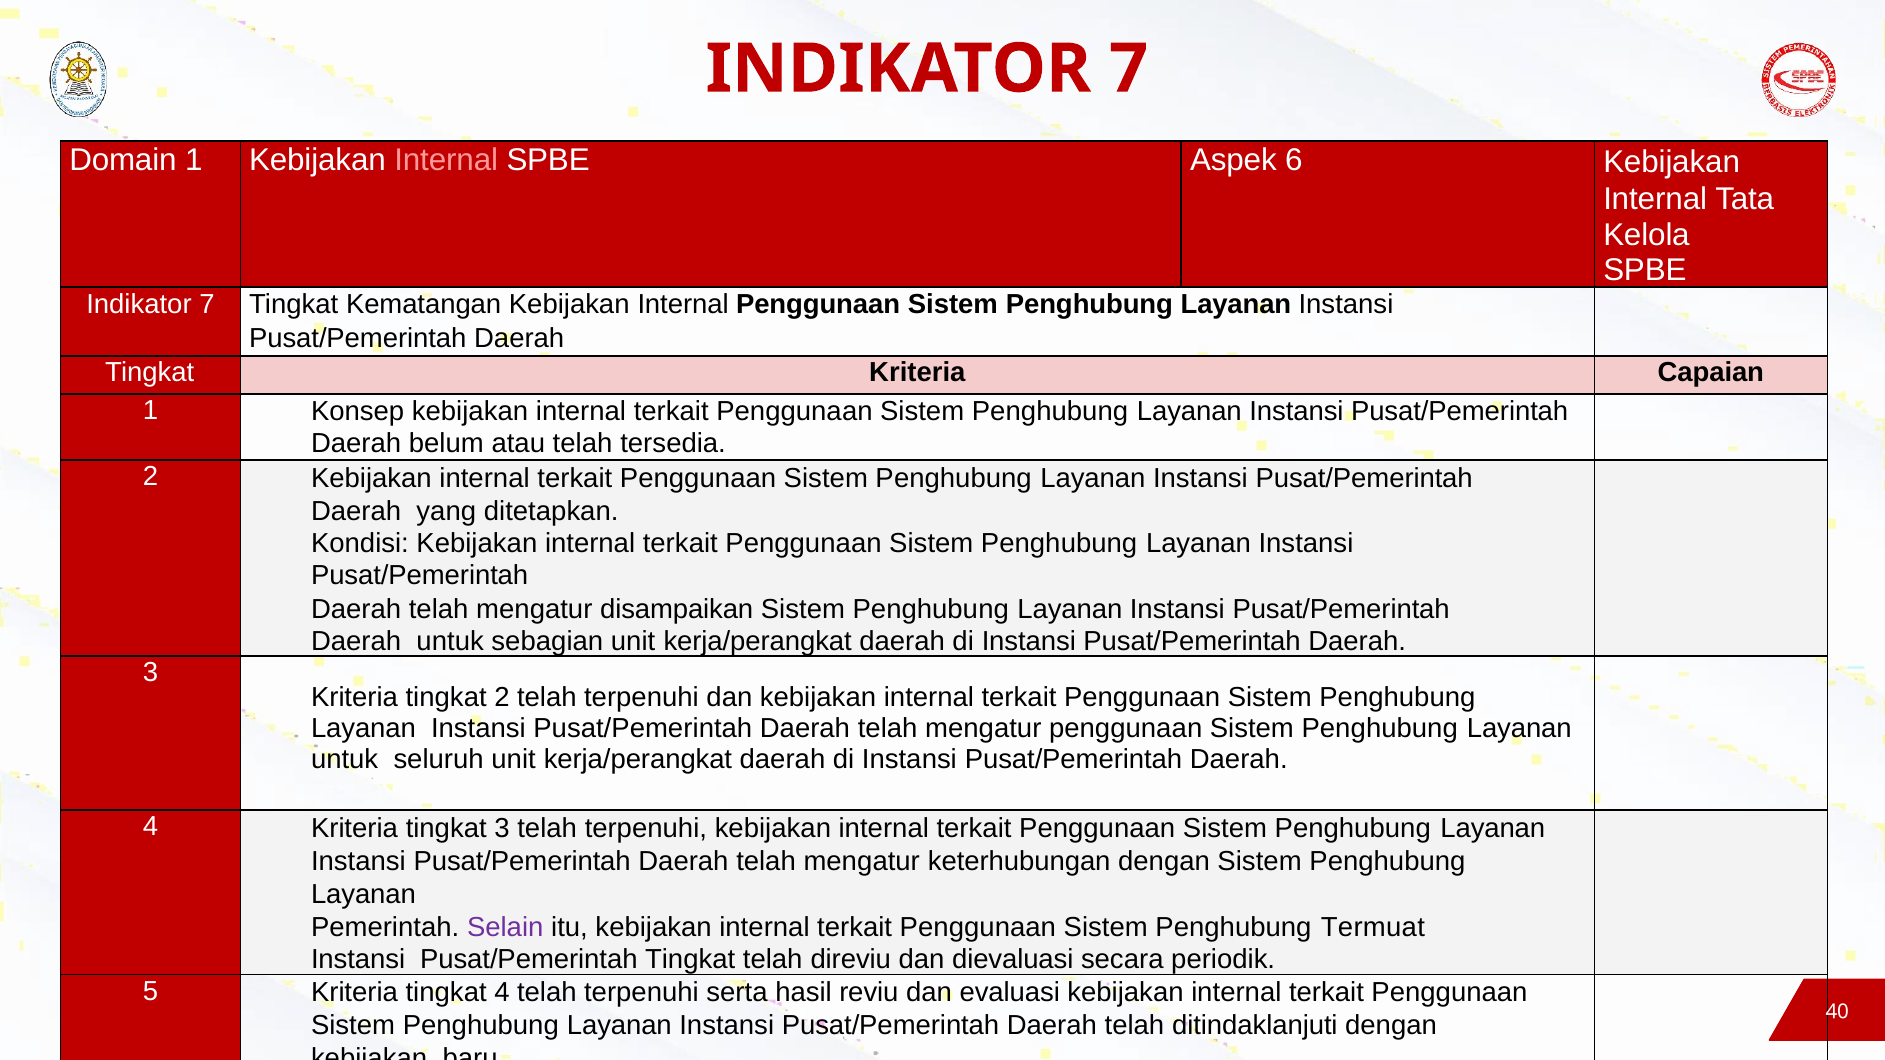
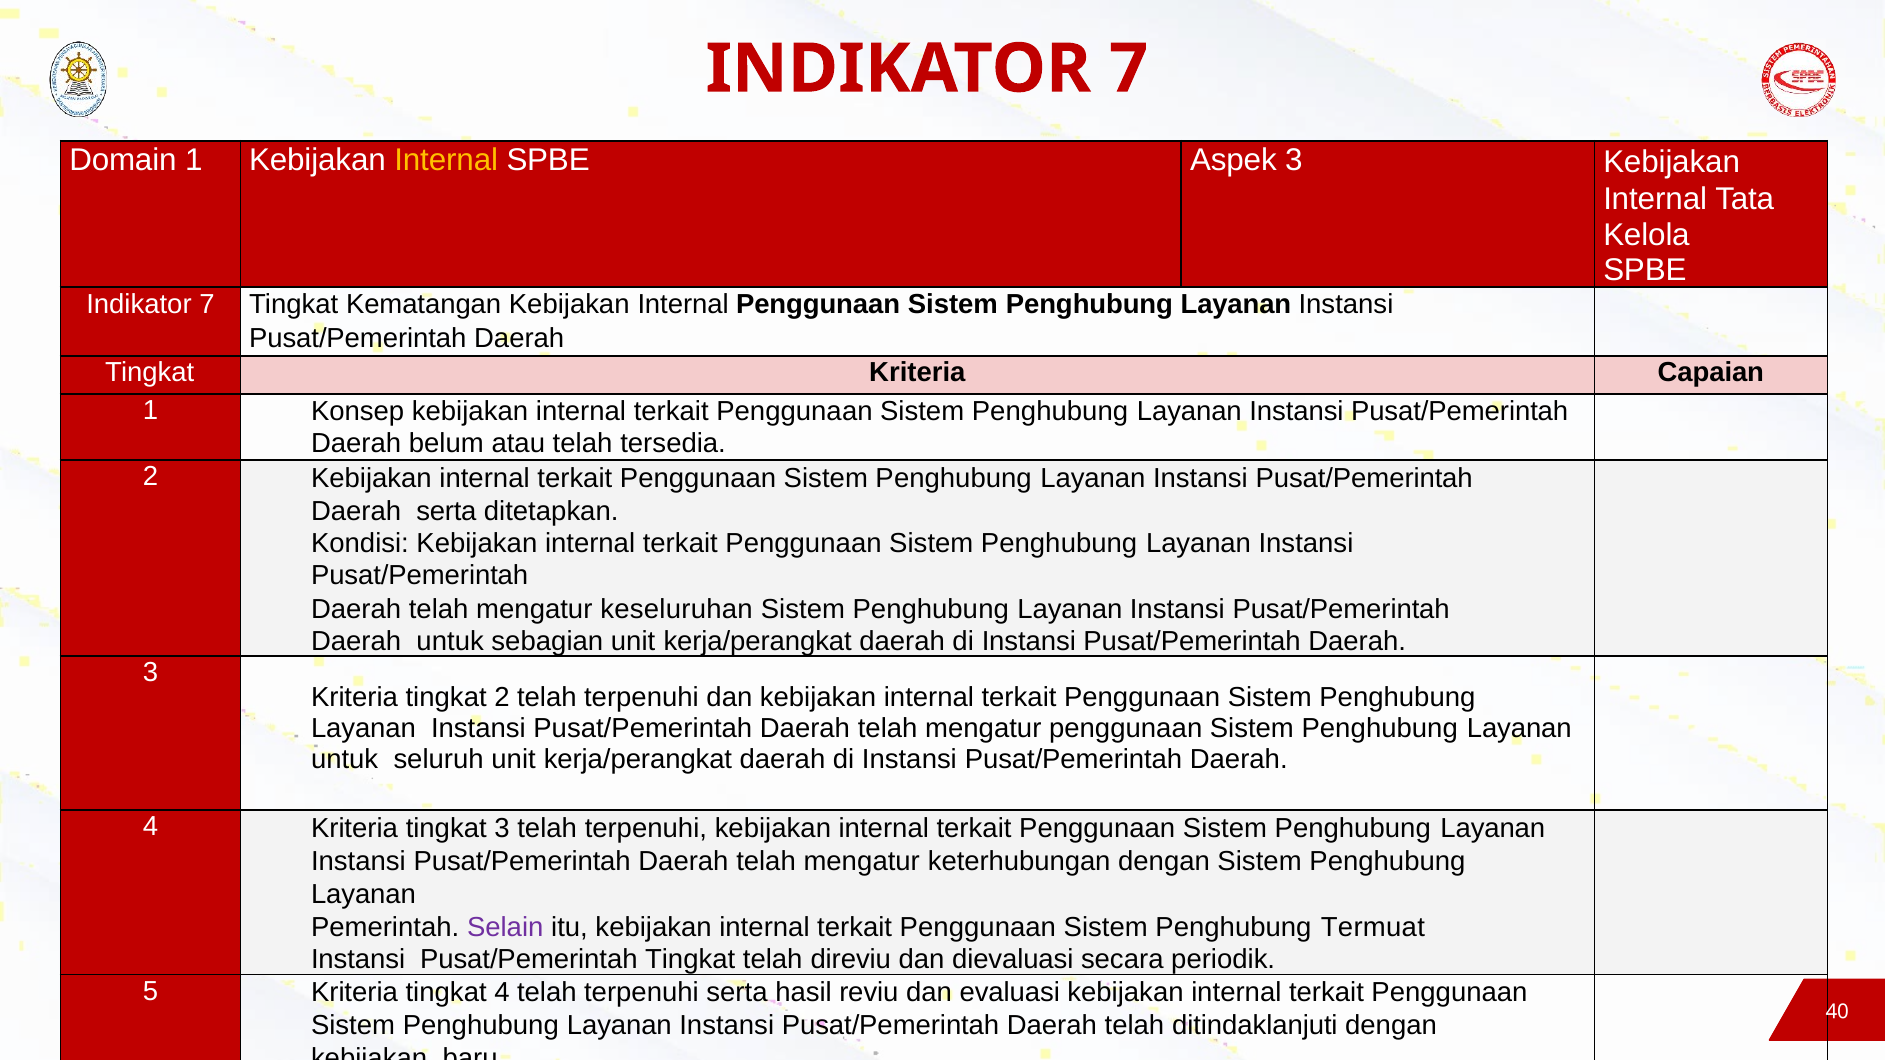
Internal colour: pink -> yellow (446, 160)
Aspek 6: 6 -> 3 (1294, 160)
Daerah yang: yang -> serta (446, 512)
disampaikan: disampaikan -> keseluruhan (677, 609)
